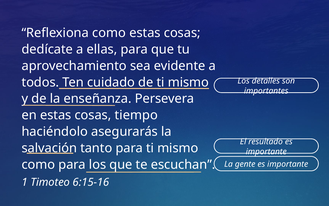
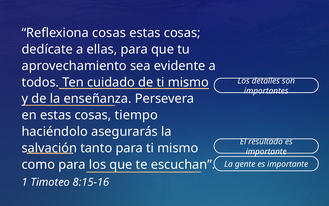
Reflexiona como: como -> cosas (109, 33)
6:15-16: 6:15-16 -> 8:15-16 (91, 182)
